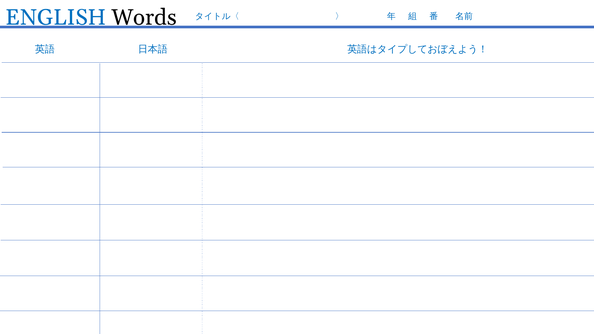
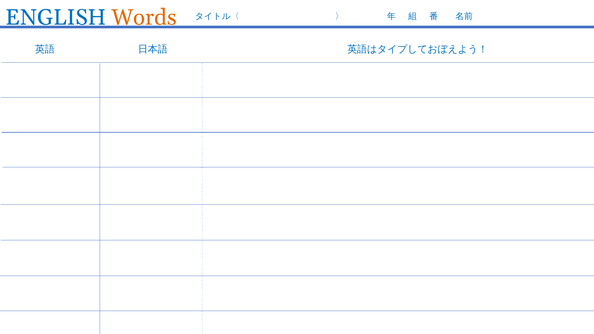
Words colour: black -> orange (144, 18)
